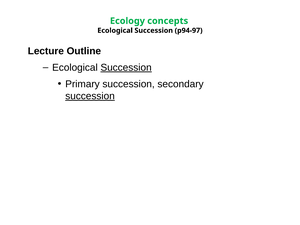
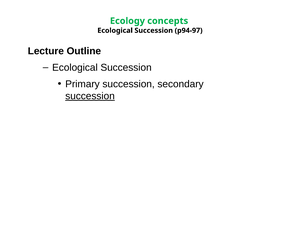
Succession underline: present -> none (126, 68)
